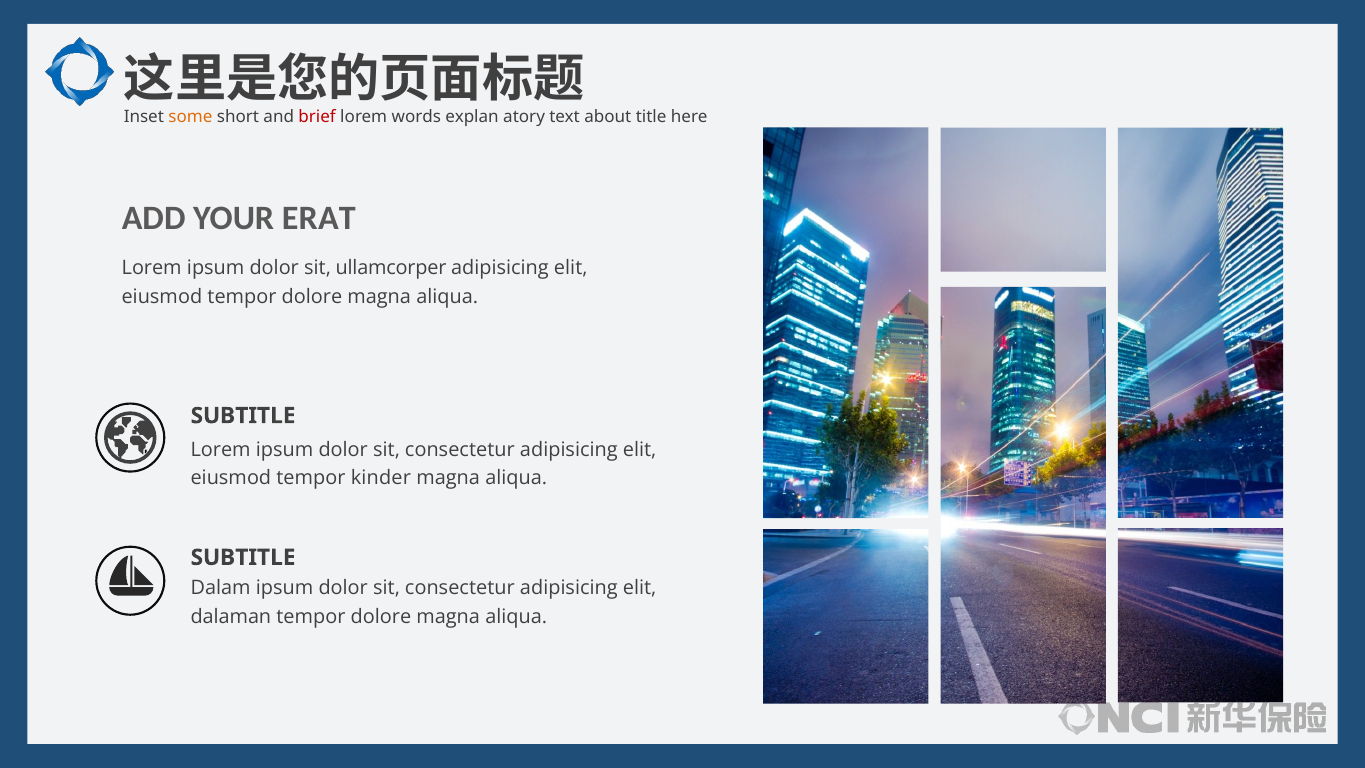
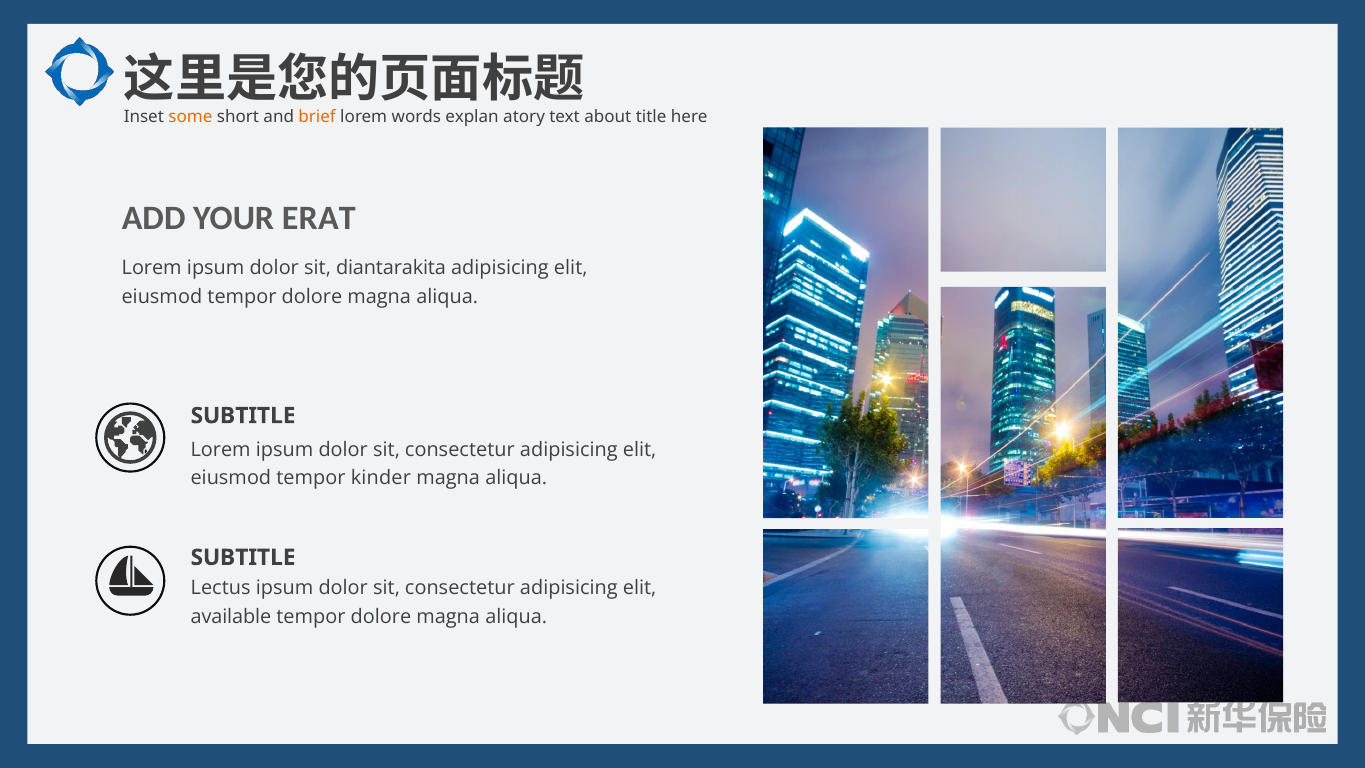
brief colour: red -> orange (317, 117)
ullamcorper: ullamcorper -> diantarakita (391, 268)
Dalam: Dalam -> Lectus (221, 588)
dalaman: dalaman -> available (231, 617)
